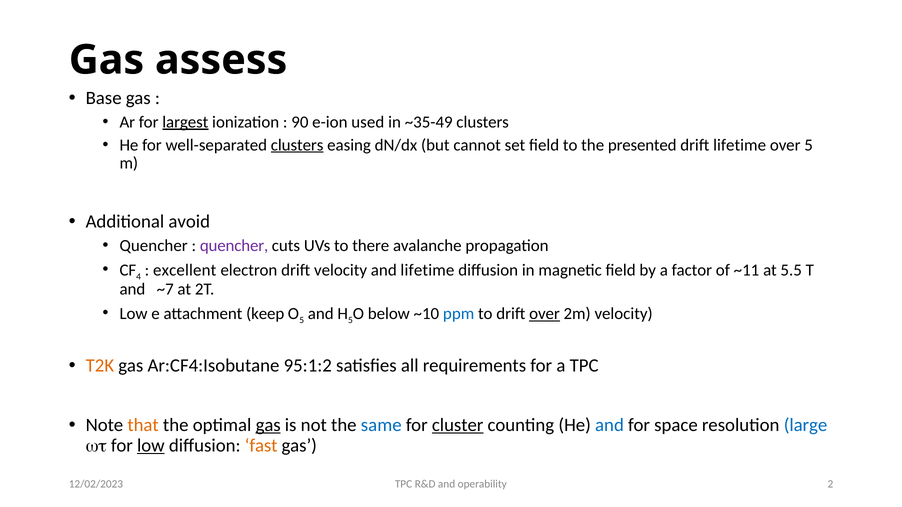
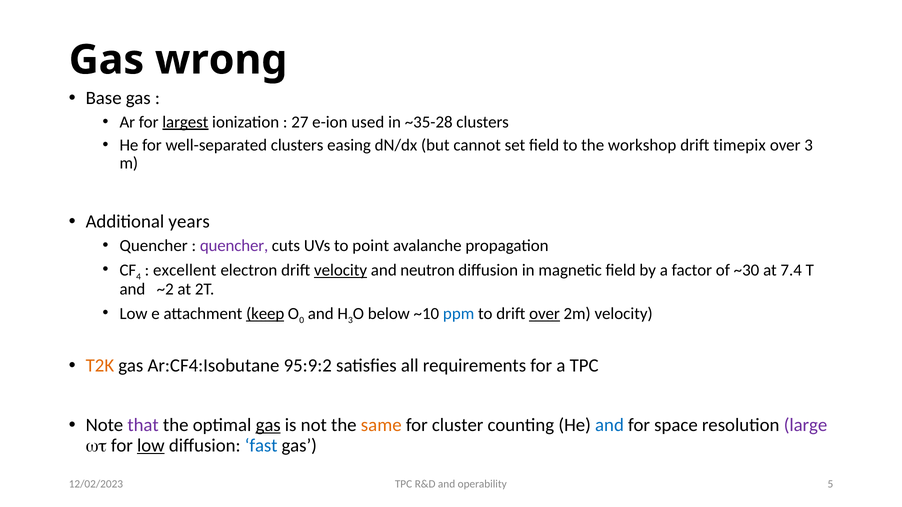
assess: assess -> wrong (221, 60)
90: 90 -> 27 (300, 122)
~35-49: ~35-49 -> ~35-28 (429, 122)
clusters underline: present -> none (297, 145)
presented: presented -> workshop (642, 145)
drift lifetime: lifetime -> timepix (740, 145)
over 5: 5 -> 3 (809, 145)
avoid: avoid -> years (189, 222)
there: there -> point (371, 246)
velocity underline: none -> present (341, 270)
and lifetime: lifetime -> neutron (428, 270)
~11: ~11 -> ~30 (747, 270)
5.5: 5.5 -> 7.4 (791, 270)
~7: ~7 -> ~2 (165, 289)
keep underline: none -> present (265, 314)
5: 5 -> 0 (302, 320)
5: 5 -> 3 (350, 320)
95:1:2: 95:1:2 -> 95:9:2 (308, 366)
that colour: orange -> purple (143, 425)
same colour: blue -> orange (381, 425)
cluster underline: present -> none (458, 425)
large colour: blue -> purple (806, 425)
fast colour: orange -> blue (261, 446)
2: 2 -> 5 (830, 484)
